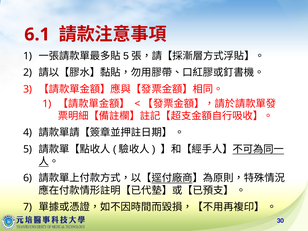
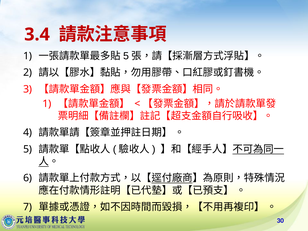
6.1: 6.1 -> 3.4 (37, 34)
